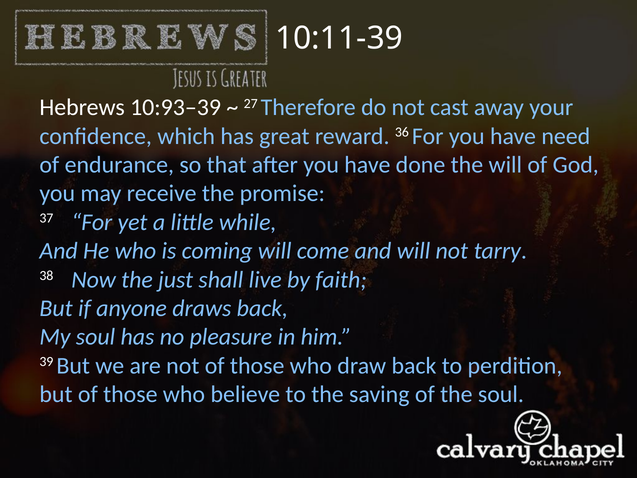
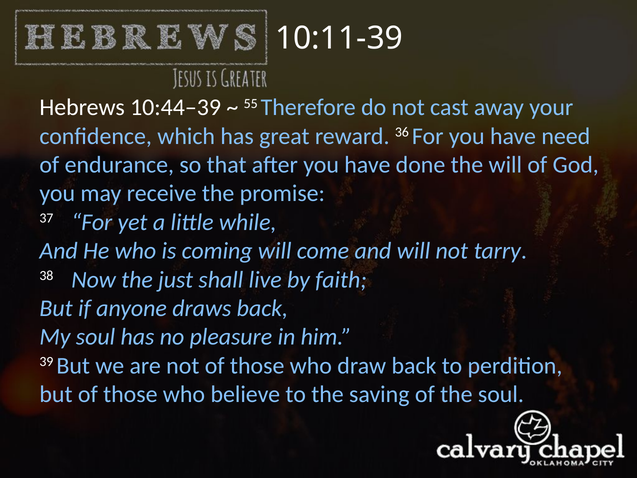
10:93–39: 10:93–39 -> 10:44–39 (176, 107)
27: 27 -> 55 (251, 104)
